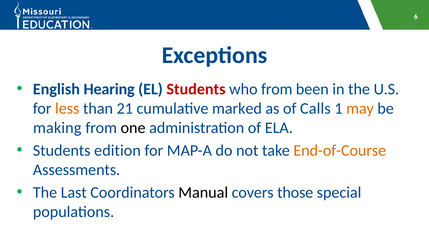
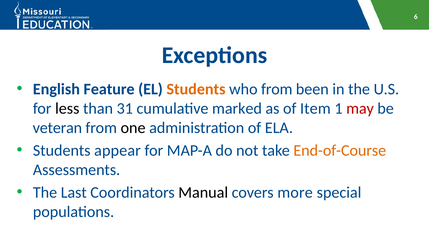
Hearing: Hearing -> Feature (109, 89)
Students colour: red -> orange (196, 89)
less colour: orange -> black (67, 108)
21: 21 -> 31 (125, 108)
Calls: Calls -> Item (315, 108)
may colour: orange -> red (360, 108)
making: making -> veteran (57, 128)
edition: edition -> appear (117, 150)
those: those -> more (295, 192)
